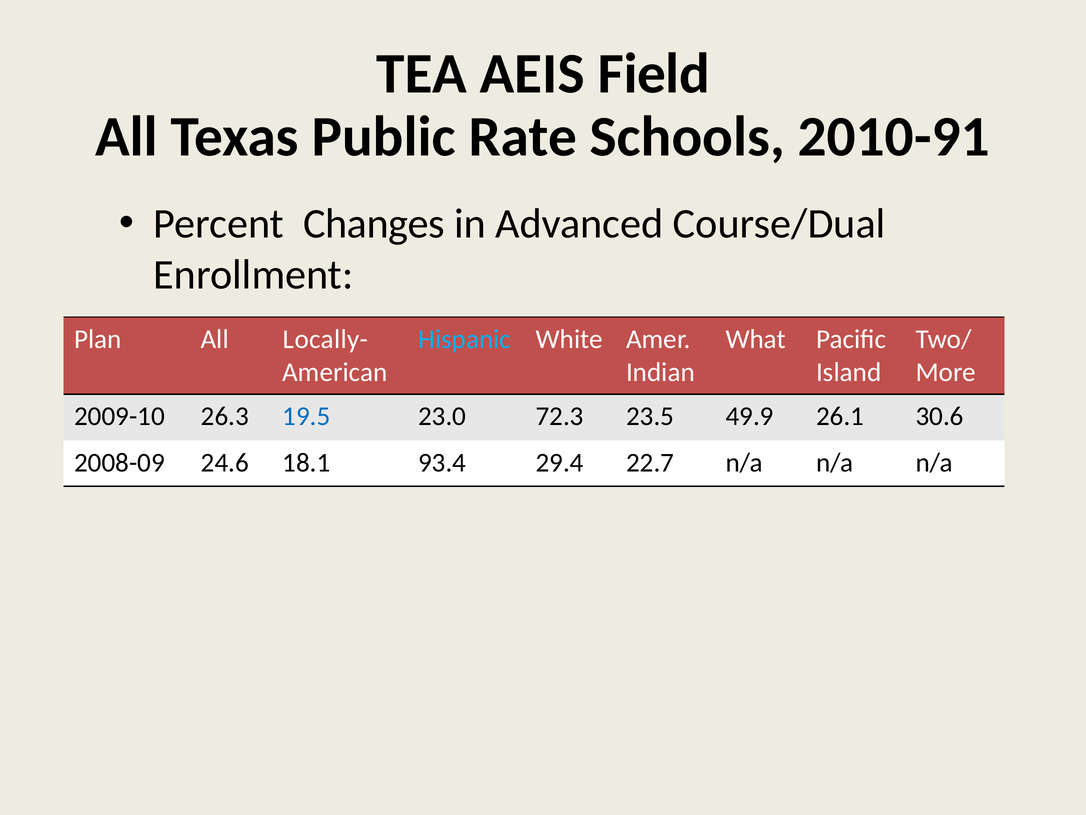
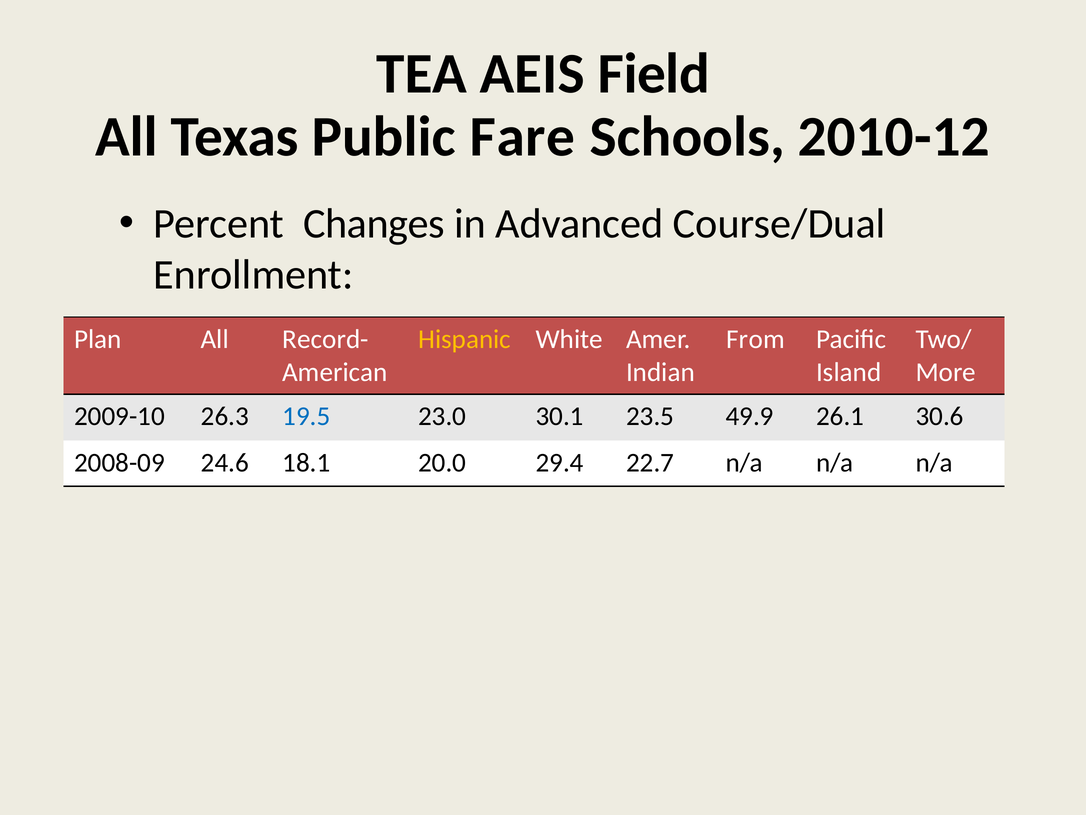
Rate: Rate -> Fare (522, 137)
2010-91: 2010-91 -> 2010-12 (894, 137)
Locally-: Locally- -> Record- (326, 339)
Hispanic colour: light blue -> yellow (465, 339)
What: What -> From (755, 339)
72.3: 72.3 -> 30.1 (560, 416)
93.4: 93.4 -> 20.0 (442, 462)
